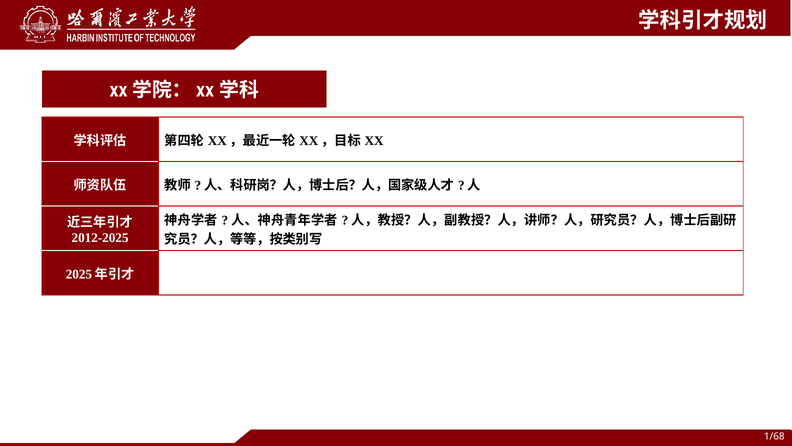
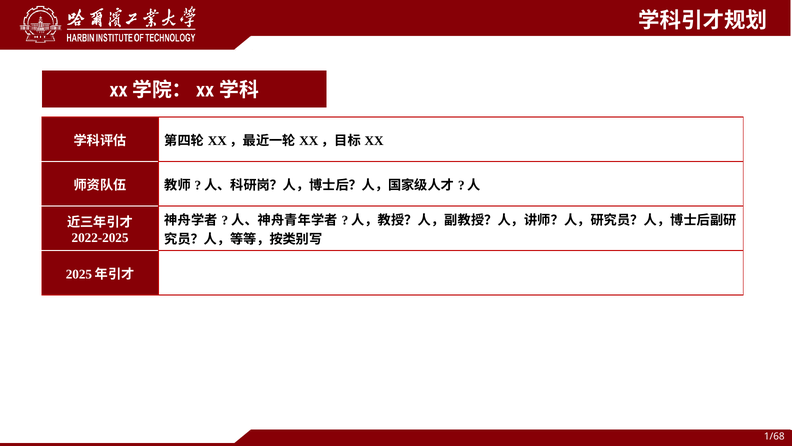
2012-2025: 2012-2025 -> 2022-2025 (100, 238)
